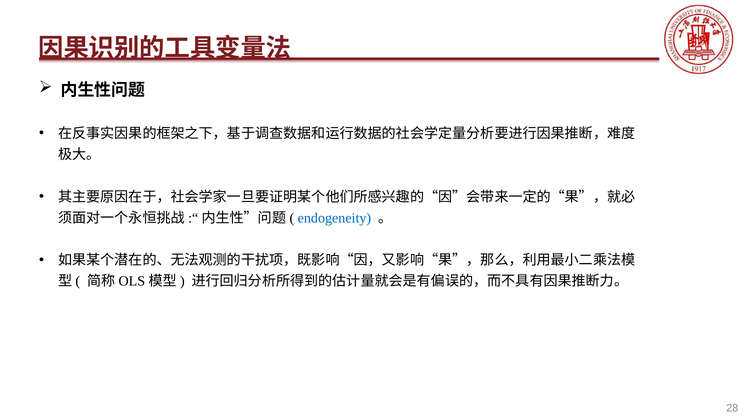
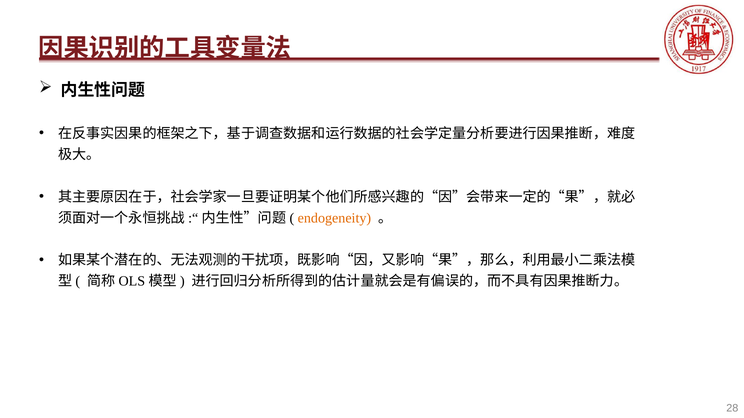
endogeneity colour: blue -> orange (334, 218)
